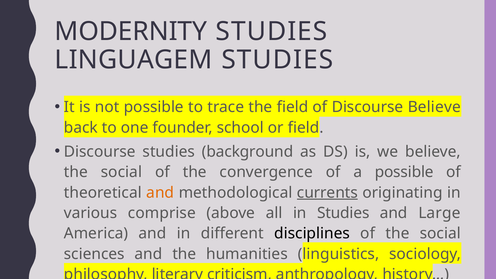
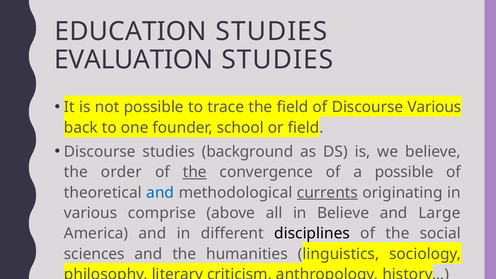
MODERNITY: MODERNITY -> EDUCATION (131, 31)
LINGUAGEM: LINGUAGEM -> EVALUATION (134, 60)
Discourse Believe: Believe -> Various (434, 107)
social: social -> order (121, 172)
the underline: none -> present (195, 172)
and colour: orange -> blue (160, 193)
in Studies: Studies -> Believe (343, 213)
